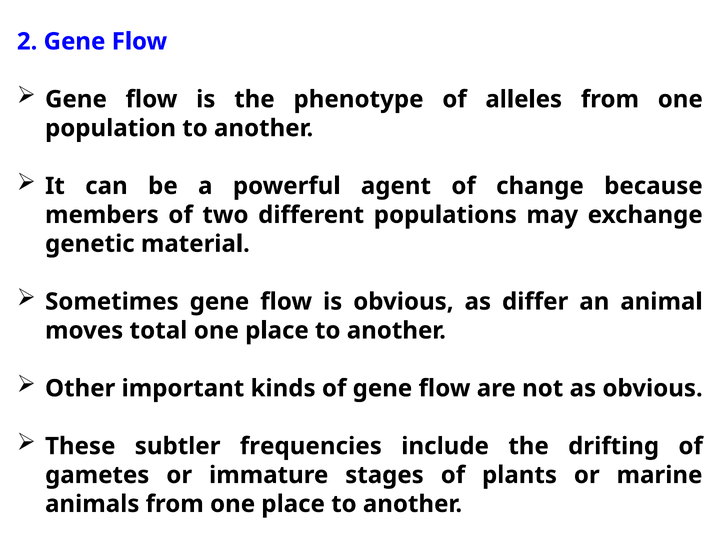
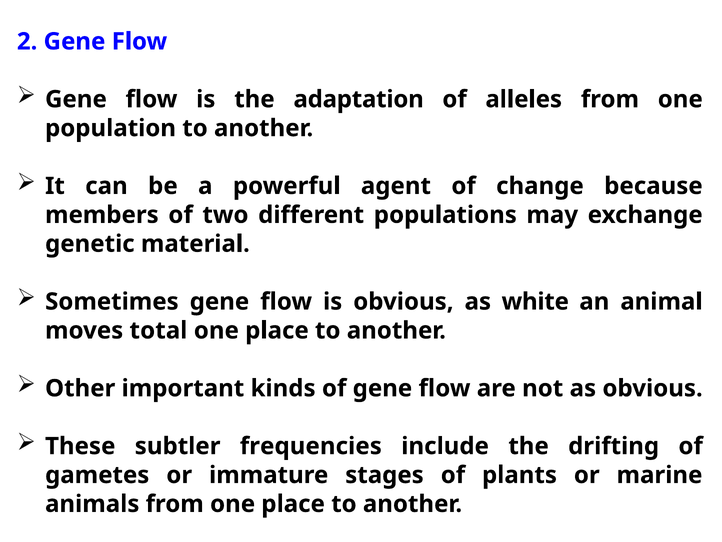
phenotype: phenotype -> adaptation (359, 99)
differ: differ -> white (535, 301)
